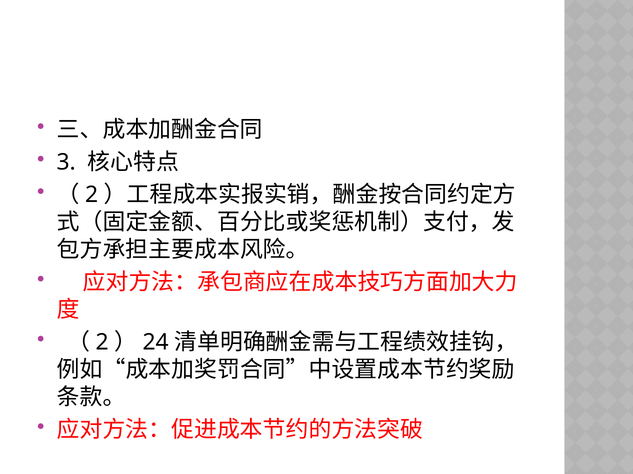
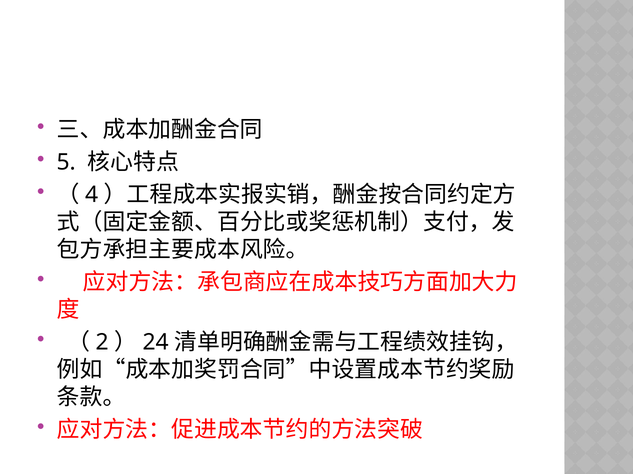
3: 3 -> 5 (66, 163)
2: 2 -> 4 (92, 195)
